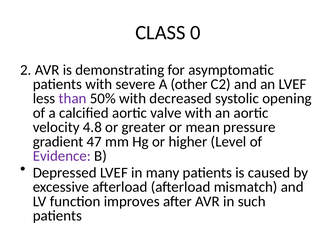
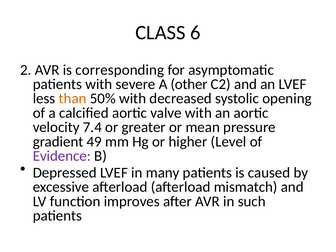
0: 0 -> 6 (195, 33)
demonstrating: demonstrating -> corresponding (120, 70)
than colour: purple -> orange (73, 99)
4.8: 4.8 -> 7.4 (92, 127)
47: 47 -> 49 (94, 142)
